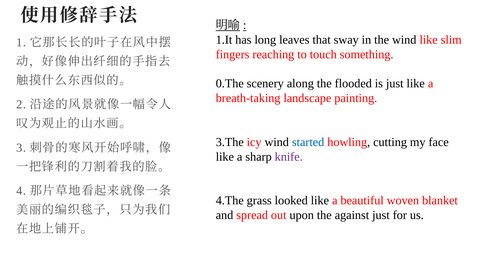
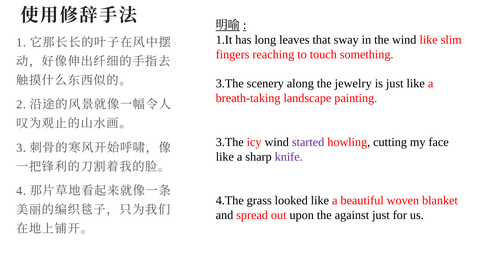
0.The: 0.The -> 3.The (230, 83)
flooded: flooded -> jewelry (353, 83)
started colour: blue -> purple (308, 142)
